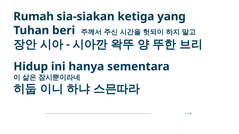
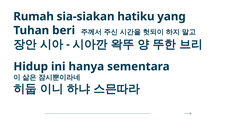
ketiga: ketiga -> hatiku (136, 17)
